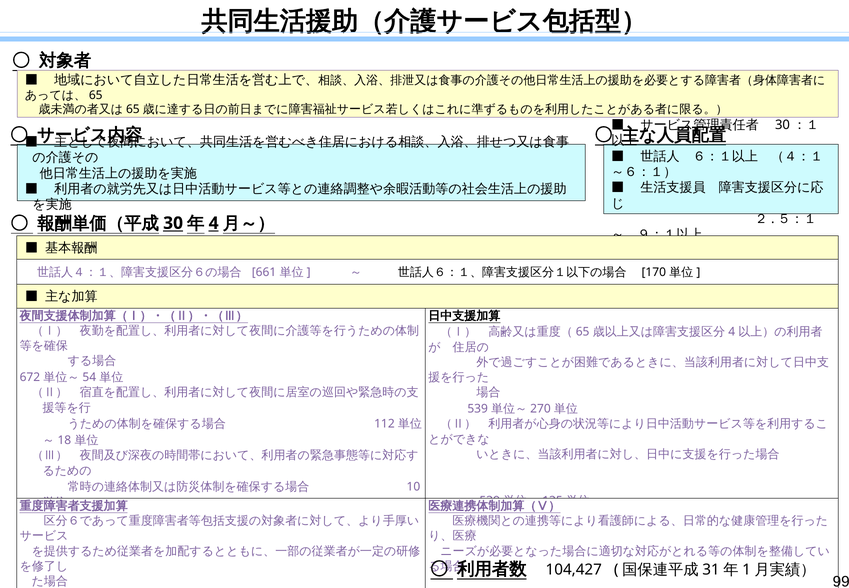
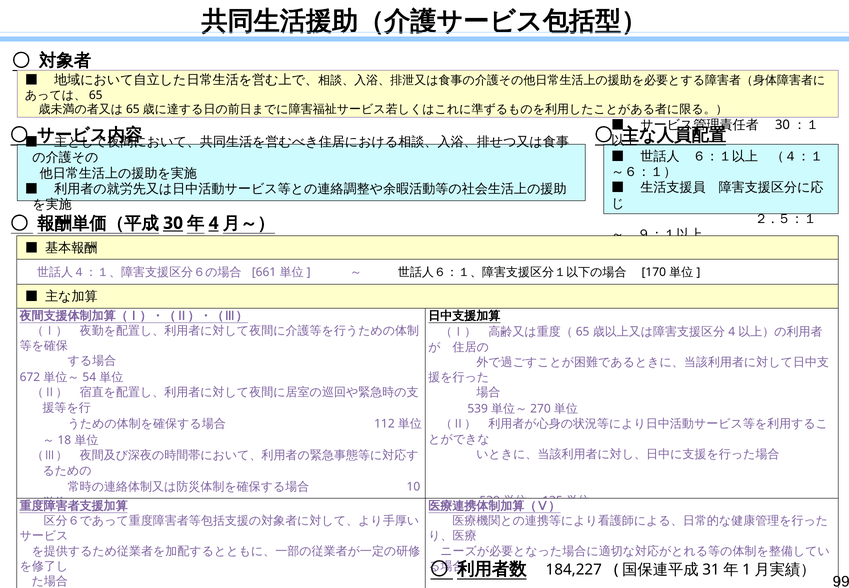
104,427: 104,427 -> 184,227 (574, 569)
